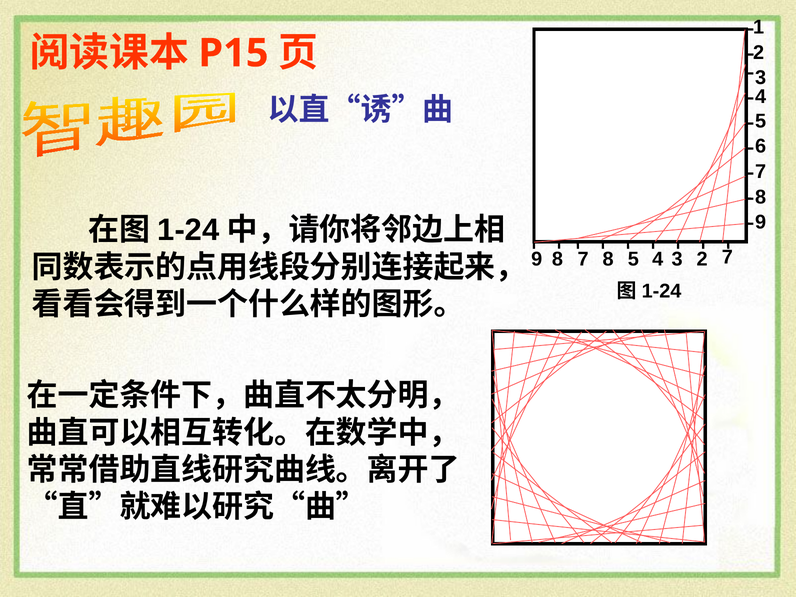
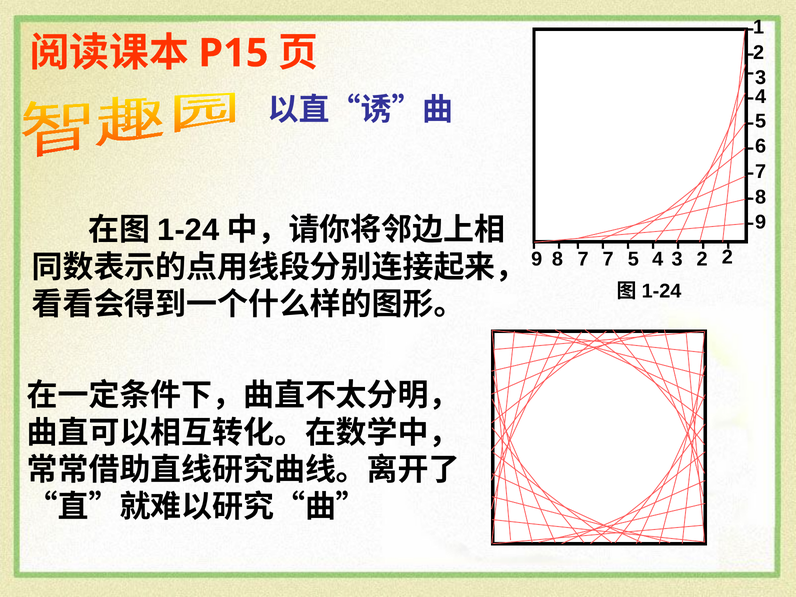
7 8: 8 -> 7 (608, 259)
2 7: 7 -> 2 (727, 257)
